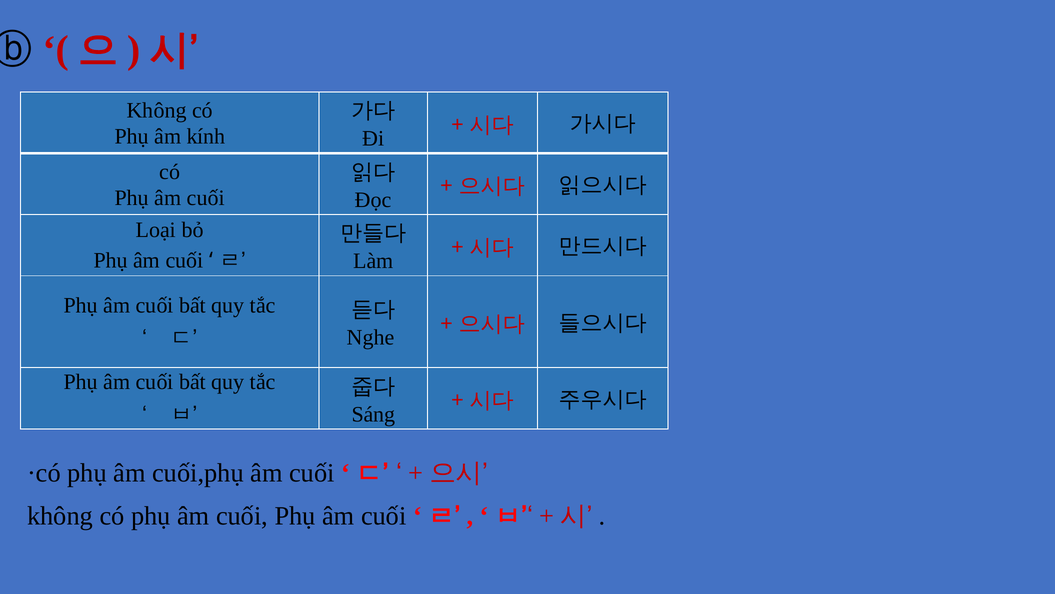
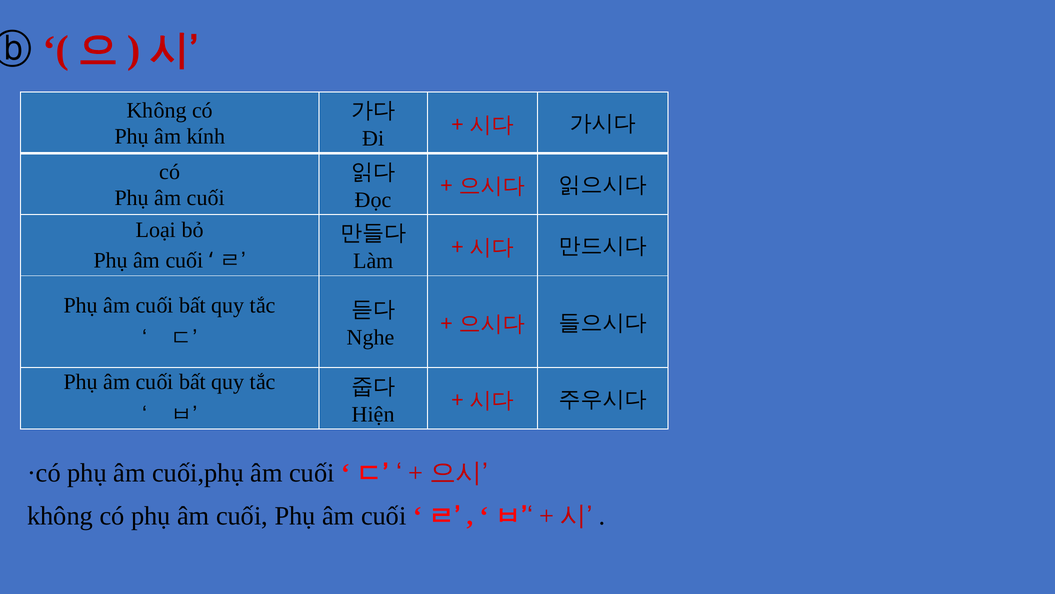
Sáng: Sáng -> Hiện (373, 414)
